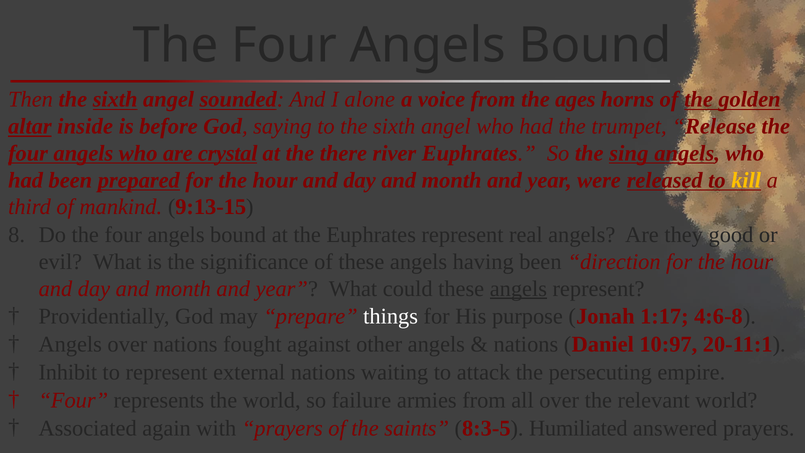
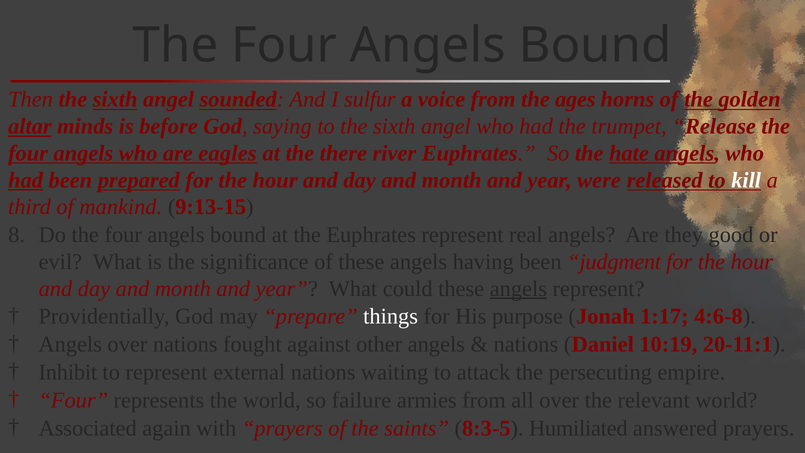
alone: alone -> sulfur (370, 100)
inside: inside -> minds (85, 126)
crystal: crystal -> eagles (228, 153)
sing: sing -> hate (629, 153)
had underline: none -> present (26, 180)
kill colour: yellow -> white (746, 180)
direction: direction -> judgment (614, 262)
10:97: 10:97 -> 10:19 (668, 344)
